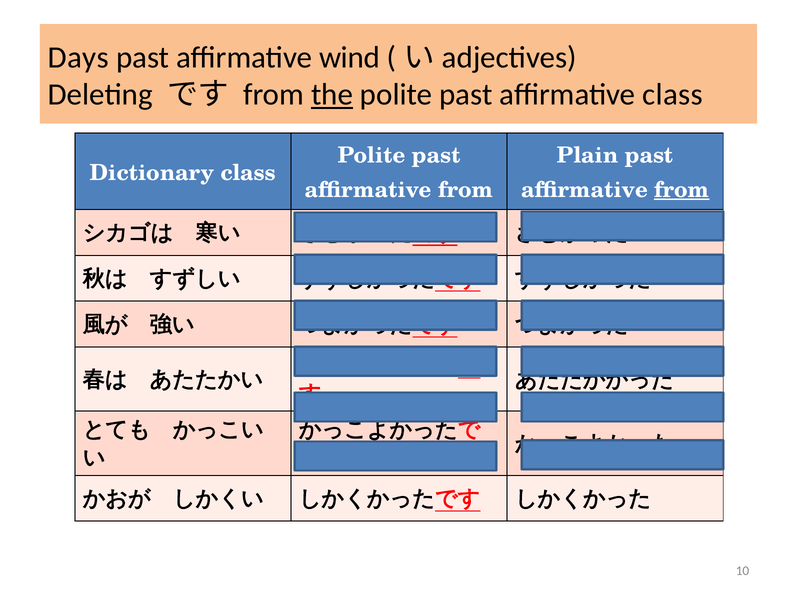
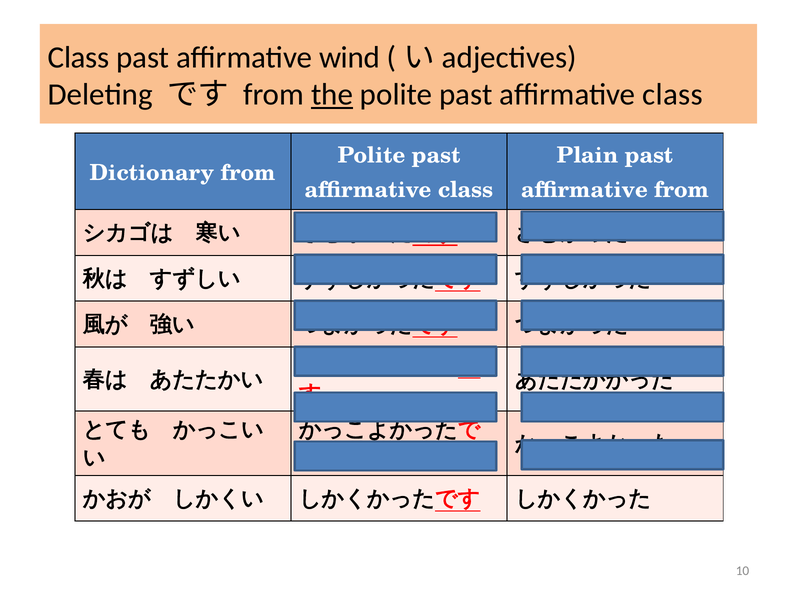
Days: Days -> Class (79, 57)
Dictionary class: class -> from (248, 173)
from: from -> class (466, 190)
from underline: present -> none (682, 190)
